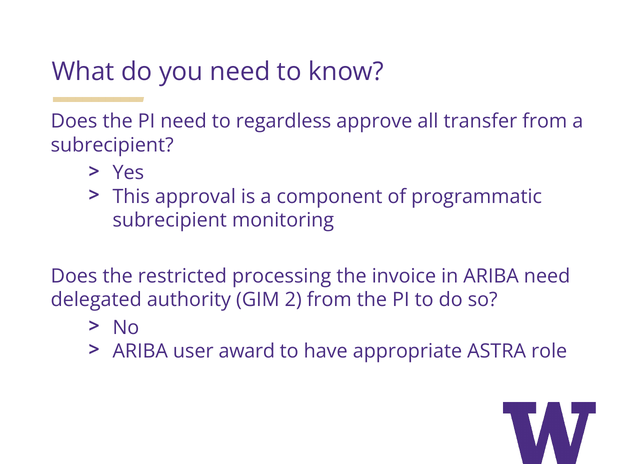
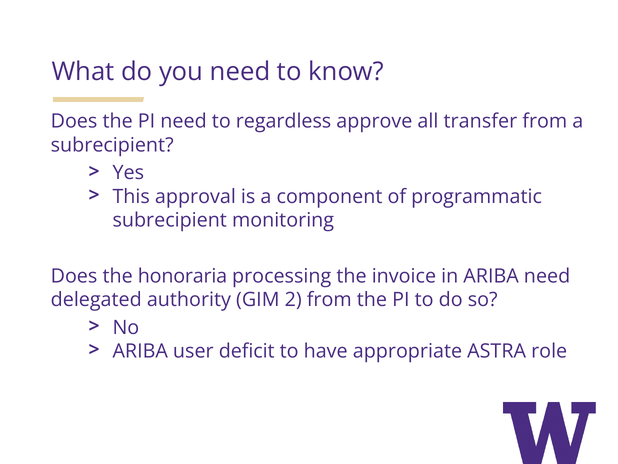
restricted: restricted -> honoraria (182, 276)
award: award -> deficit (247, 351)
